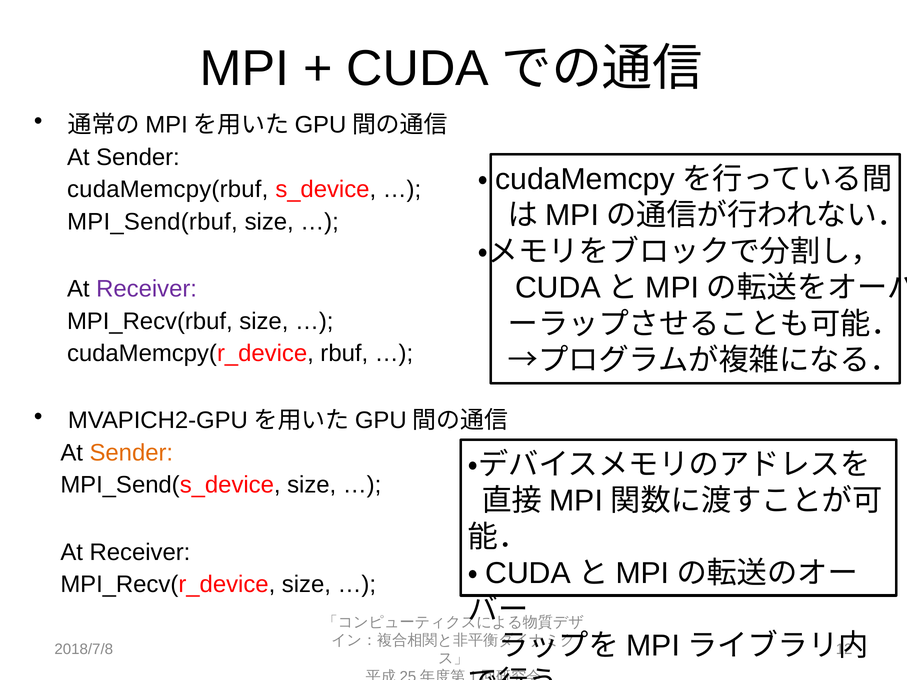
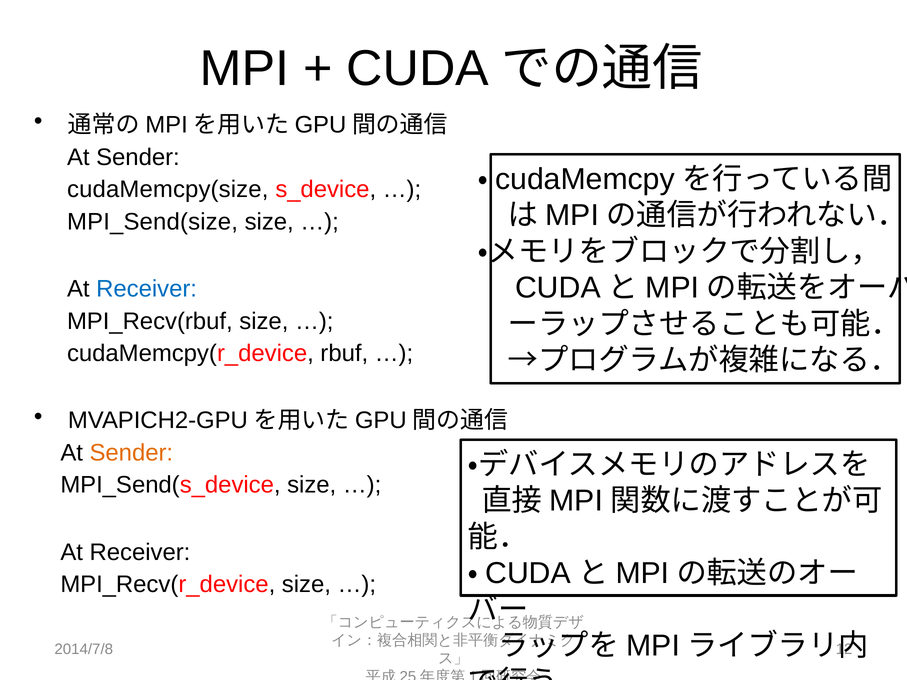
cudaMemcpy(rbuf: cudaMemcpy(rbuf -> cudaMemcpy(size (168, 190)
MPI_Send(rbuf: MPI_Send(rbuf -> MPI_Send(size (153, 222)
Receiver colour: purple -> blue (147, 289)
2018/7/8: 2018/7/8 -> 2014/7/8 (84, 650)
